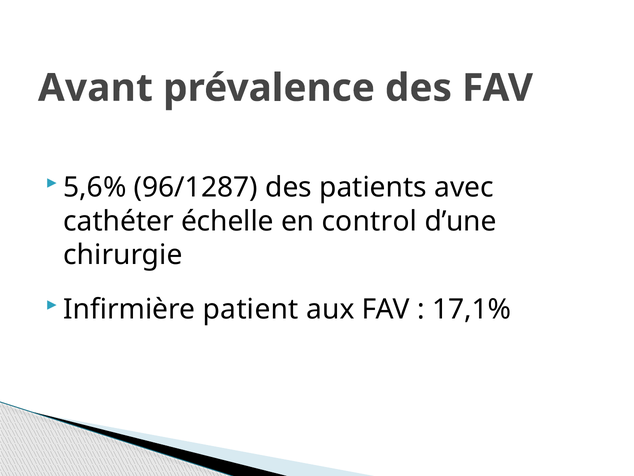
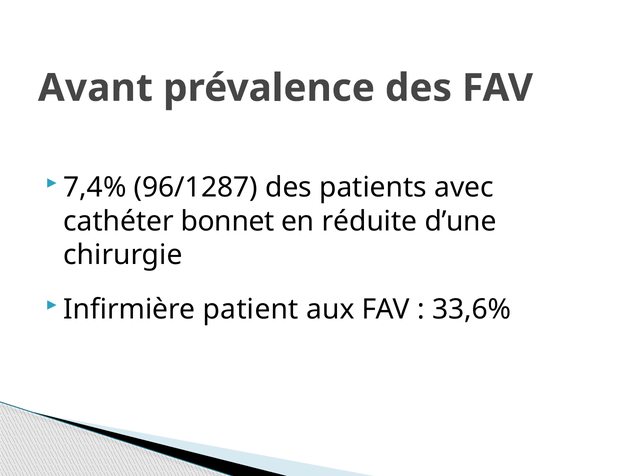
5,6%: 5,6% -> 7,4% (95, 187)
échelle: échelle -> bonnet (228, 221)
control: control -> réduite (369, 221)
17,1%: 17,1% -> 33,6% (472, 309)
